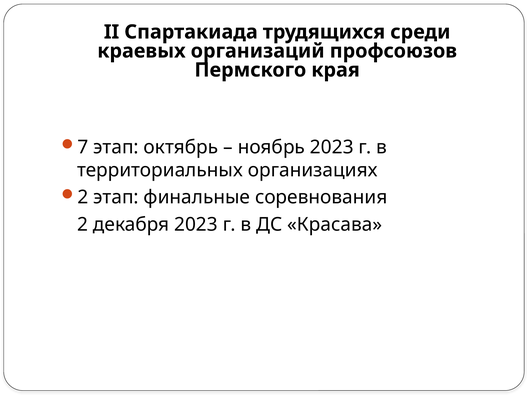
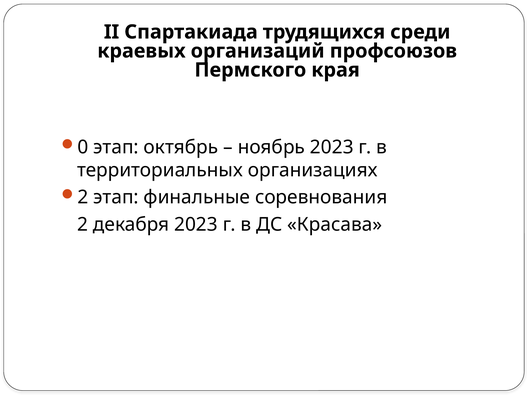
7: 7 -> 0 (83, 147)
